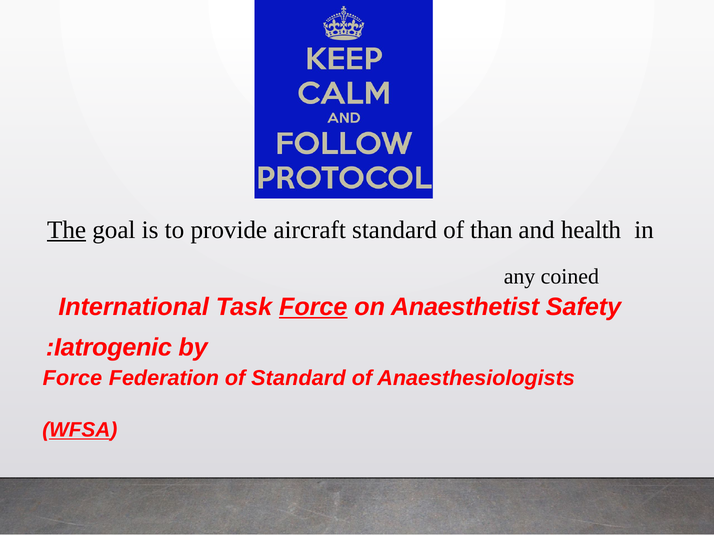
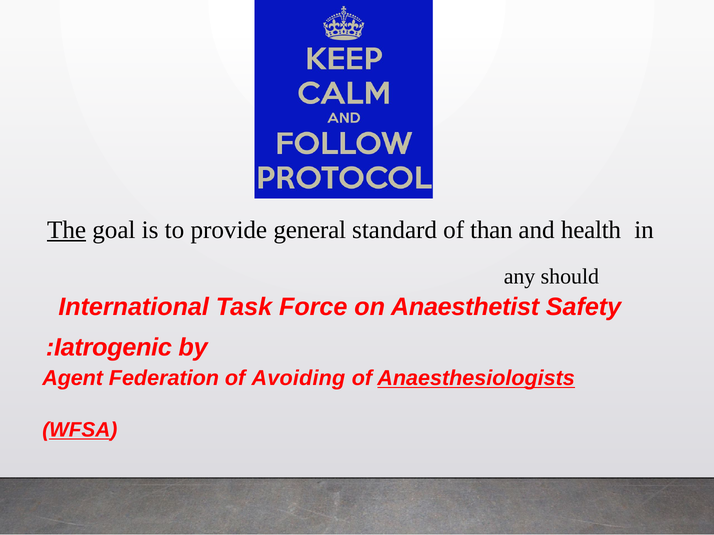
aircraft: aircraft -> general (310, 230)
coined: coined -> should (570, 277)
Force underline: present -> none (313, 307)
Force: Force -> Agent (73, 378)
of Standard: Standard -> Avoiding (298, 378)
Anaesthesiologists underline: none -> present (476, 378)
